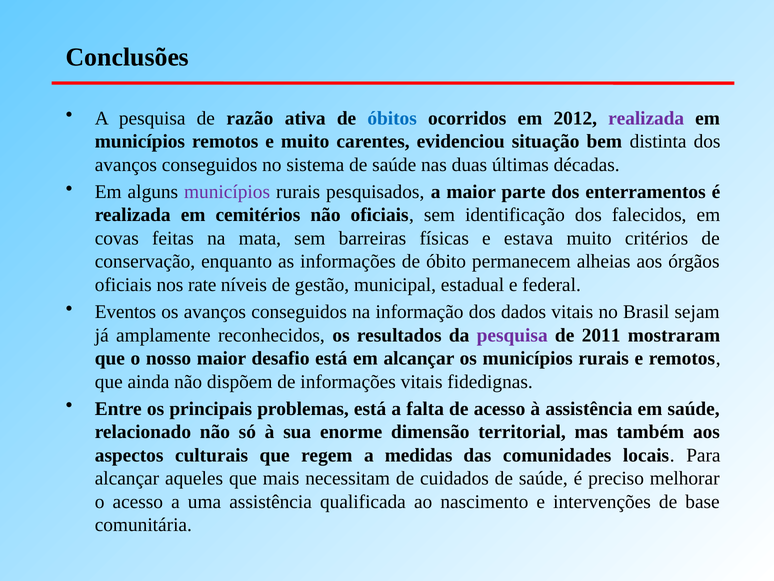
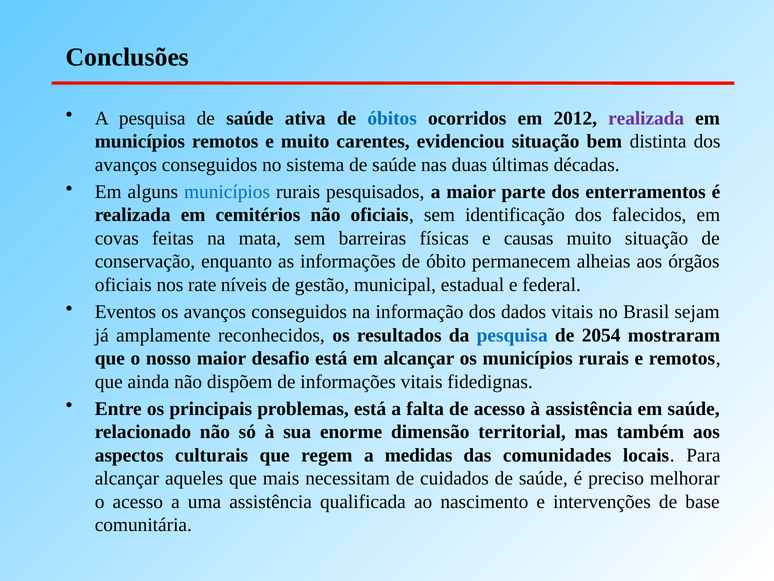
pesquisa de razão: razão -> saúde (250, 118)
municípios colour: purple -> blue (227, 192)
estava: estava -> causas (529, 238)
muito critérios: critérios -> situação (657, 238)
pesquisa colour: purple -> blue (512, 335)
2011: 2011 -> 2054 (601, 335)
